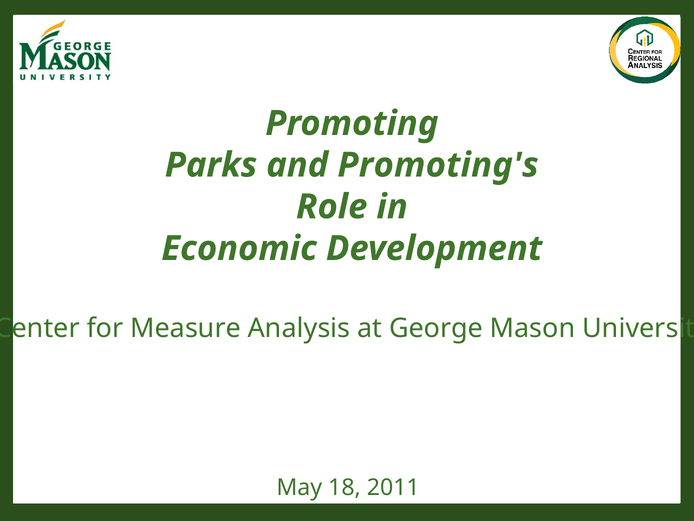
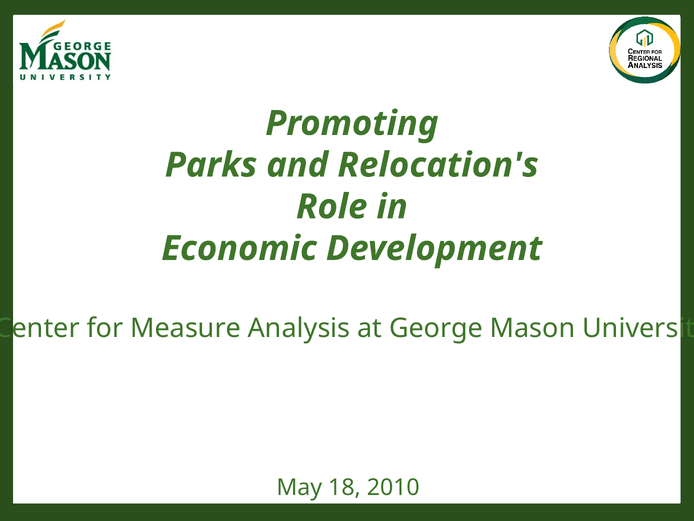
Promoting's: Promoting's -> Relocation's (438, 165)
2011: 2011 -> 2010 (393, 487)
